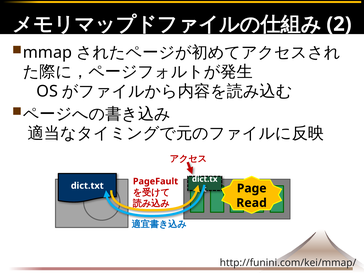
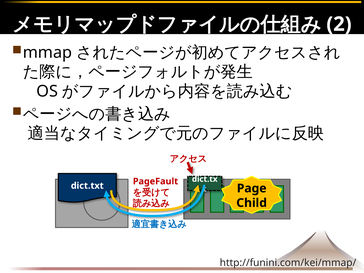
Read: Read -> Child (252, 203)
